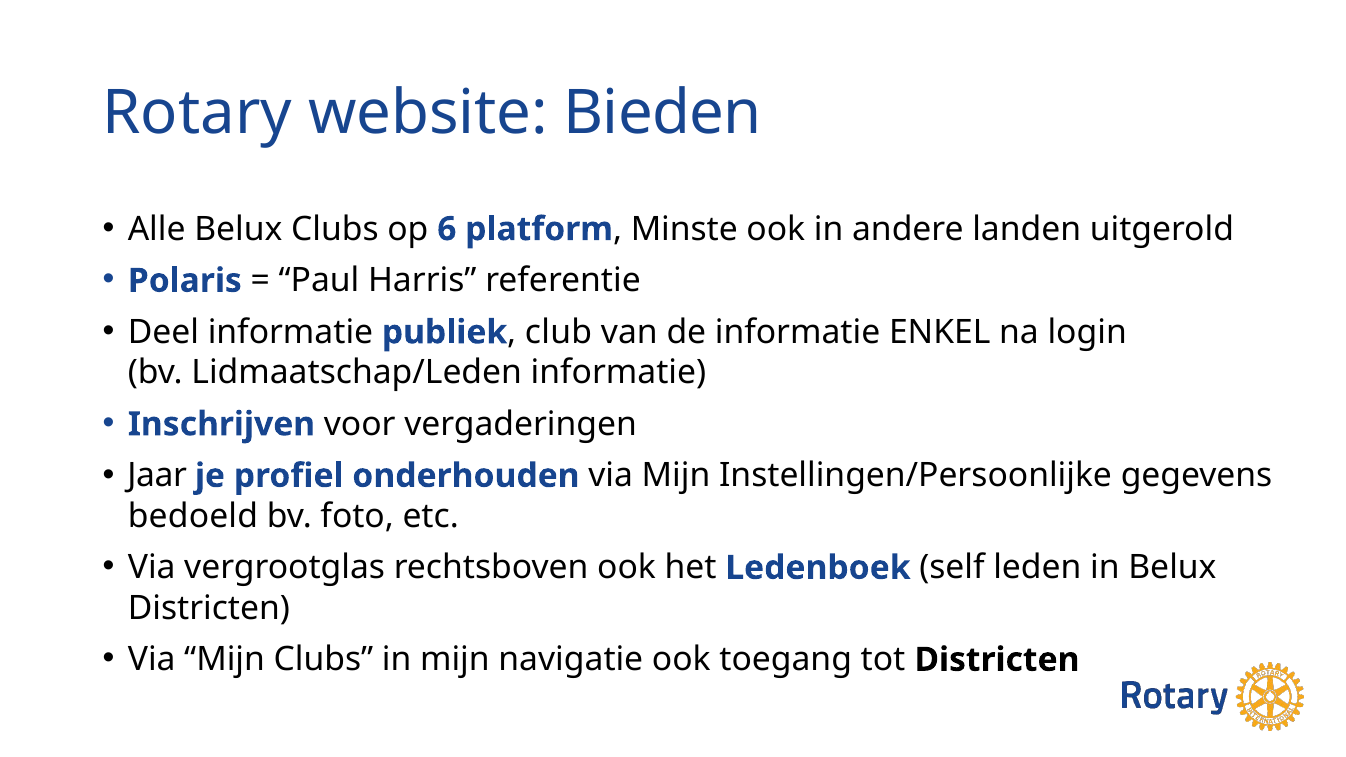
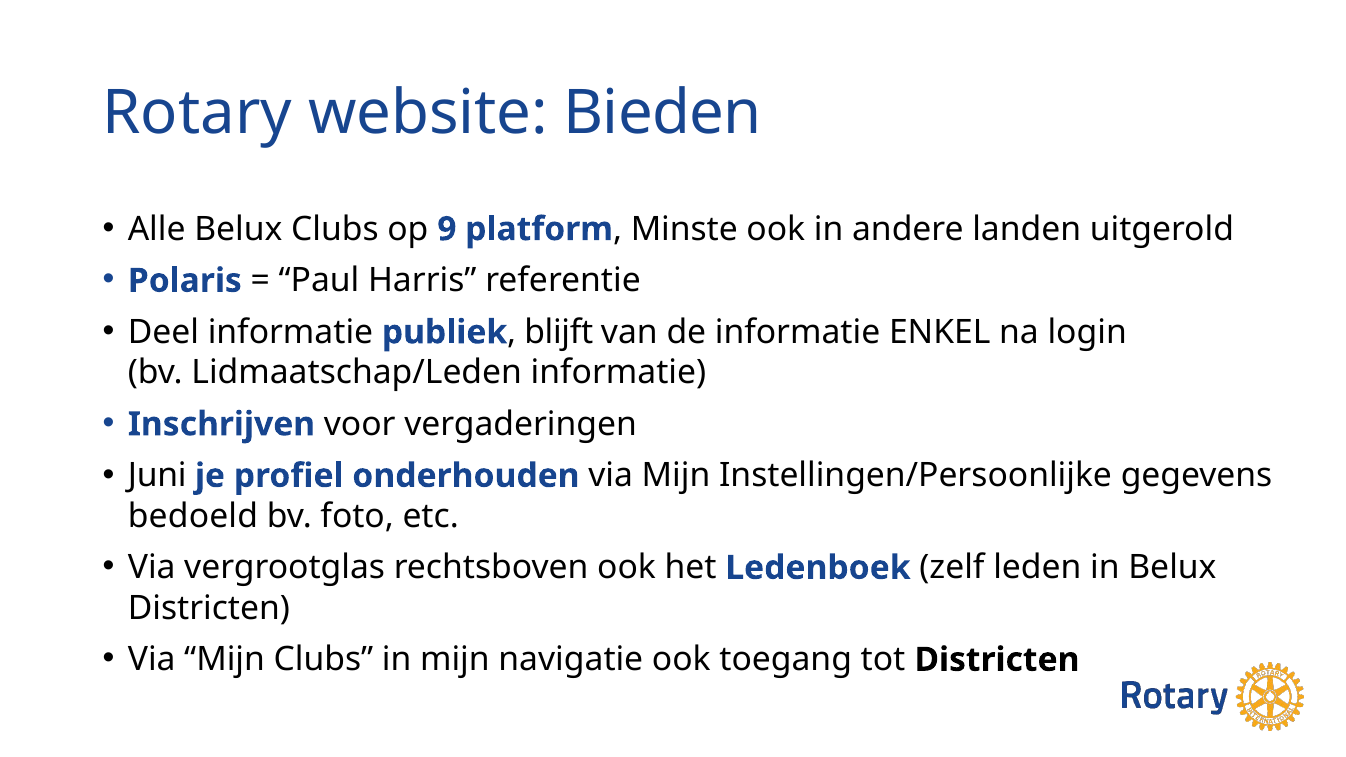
6: 6 -> 9 (447, 229)
club: club -> blijft (559, 332)
Jaar: Jaar -> Juni (157, 476)
self: self -> zelf (952, 568)
